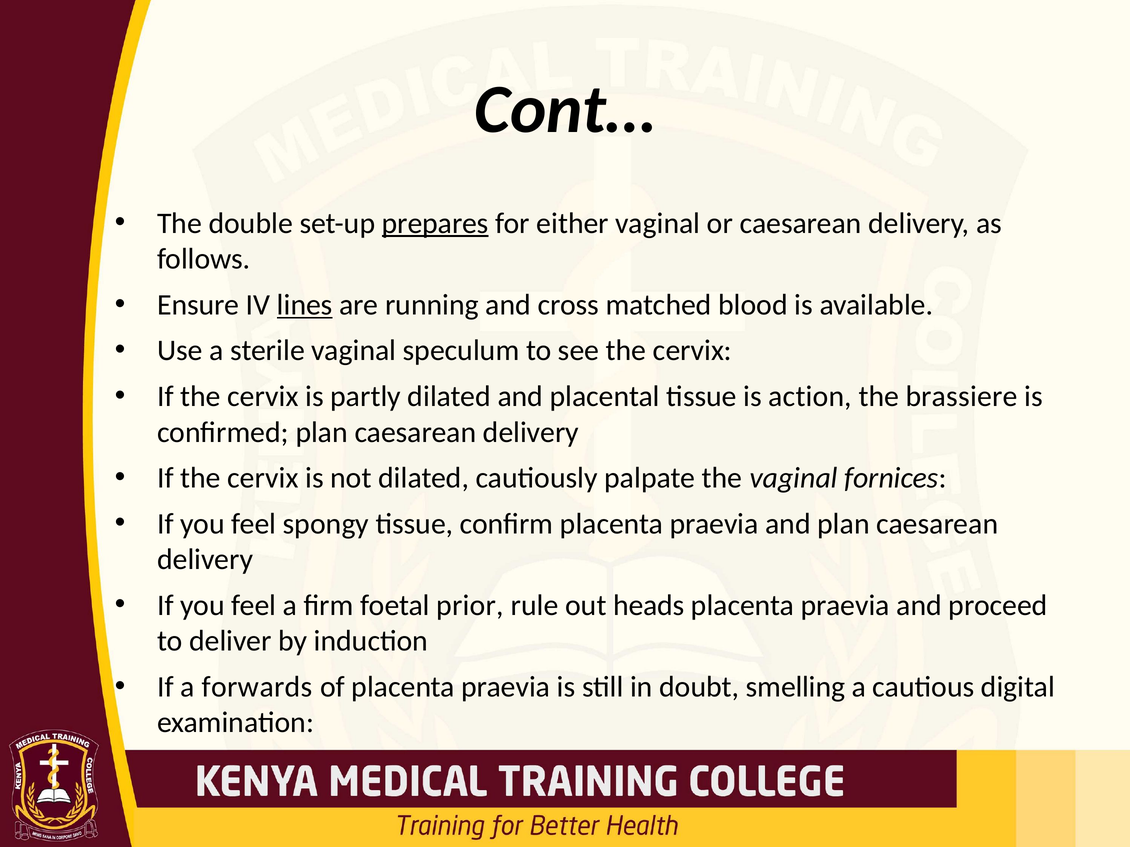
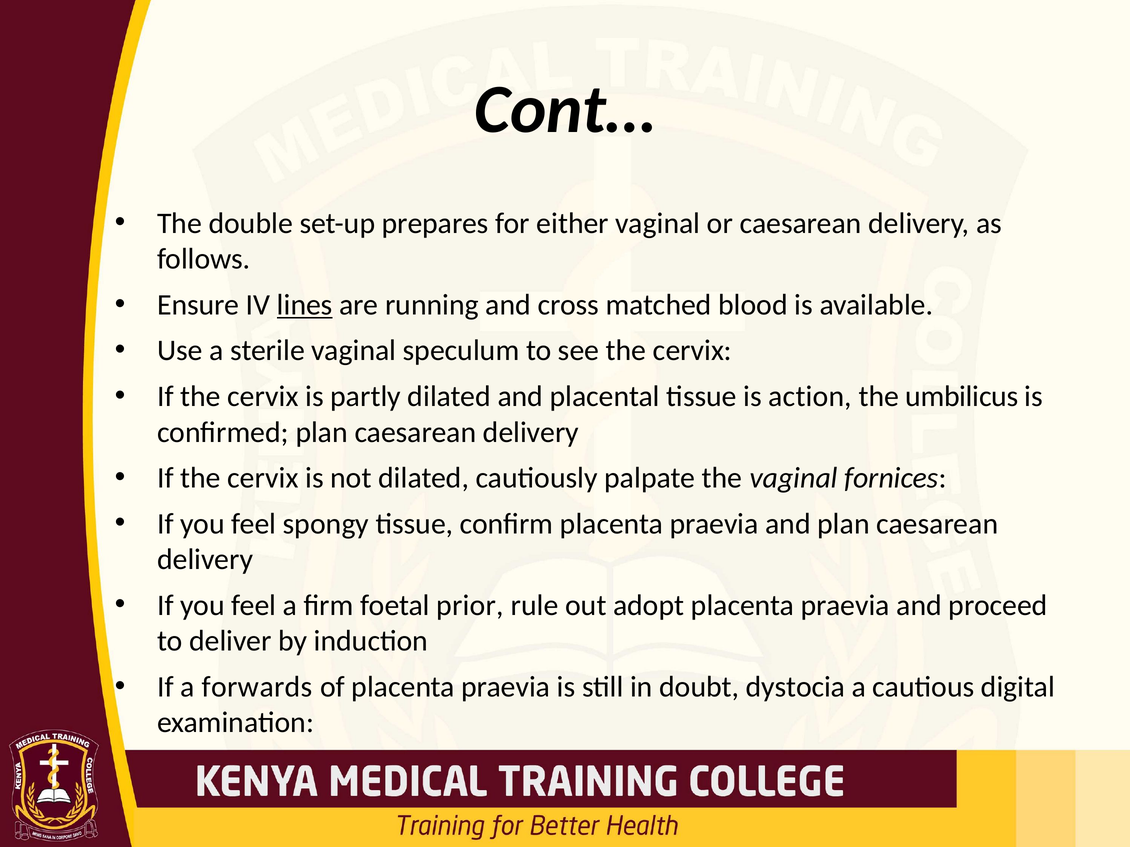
prepares underline: present -> none (435, 223)
brassiere: brassiere -> umbilicus (962, 397)
heads: heads -> adopt (649, 606)
smelling: smelling -> dystocia (795, 687)
